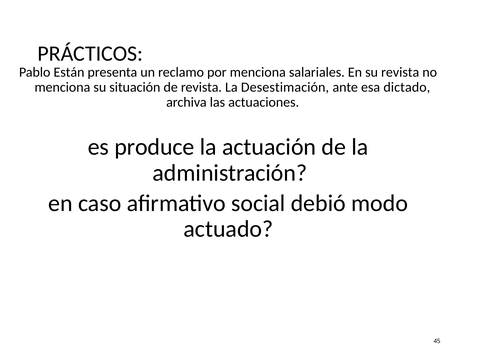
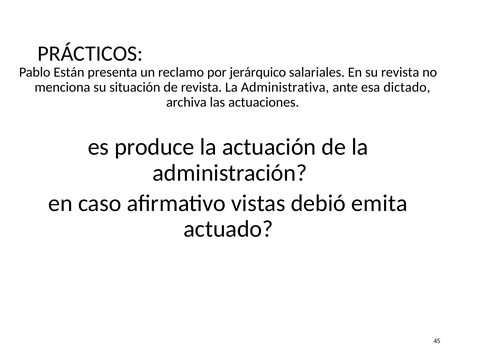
por menciona: menciona -> jerárquico (258, 72)
Desestimación: Desestimación -> Administrativa (285, 87)
social: social -> vistas (258, 204)
modo: modo -> emita (379, 204)
